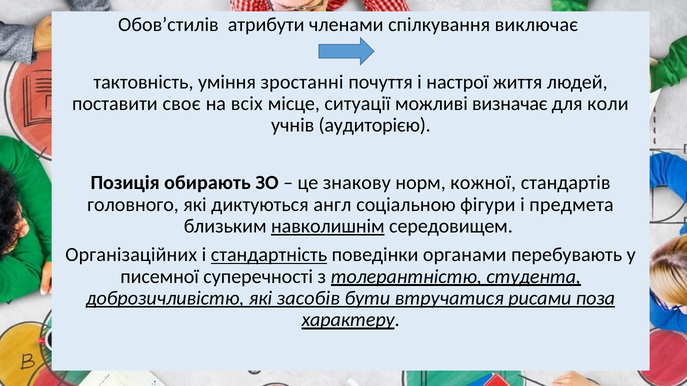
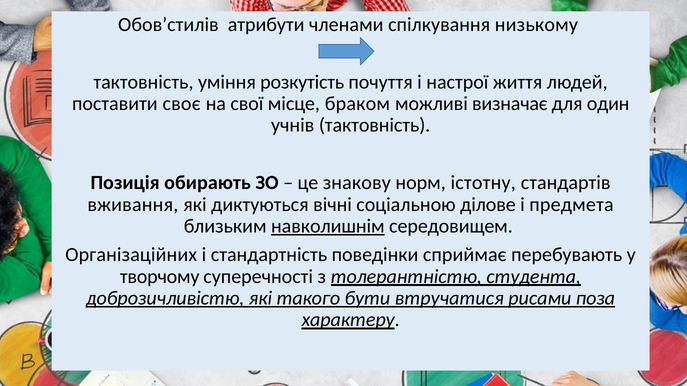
виключає: виключає -> низькому (536, 25)
зростанні: зростанні -> розкутість (302, 82)
всіх: всіх -> свої (247, 104)
ситуації: ситуації -> браком (357, 104)
коли: коли -> один (608, 104)
учнів аудиторією: аудиторією -> тактовність (375, 125)
кожної: кожної -> істотну (483, 183)
головного: головного -> вживання (133, 205)
англ: англ -> вічні (333, 205)
фігури: фігури -> ділове (488, 205)
стандартність underline: present -> none (269, 255)
органами: органами -> сприймає (465, 255)
писемної: писемної -> творчому (160, 277)
засобів: засобів -> такого (308, 298)
